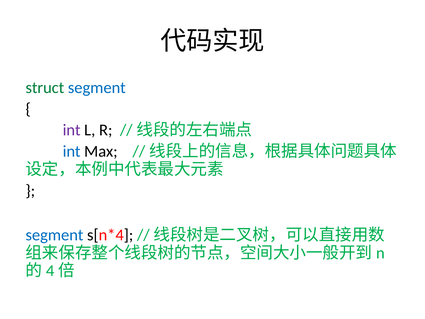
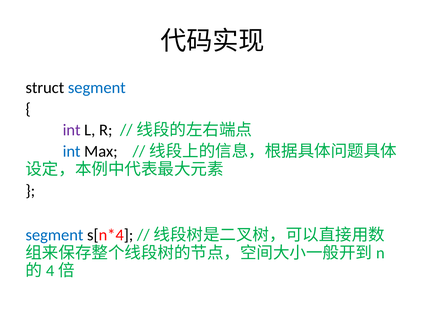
struct colour: green -> black (45, 88)
